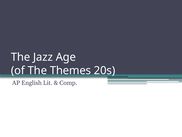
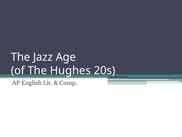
Themes: Themes -> Hughes (70, 70)
